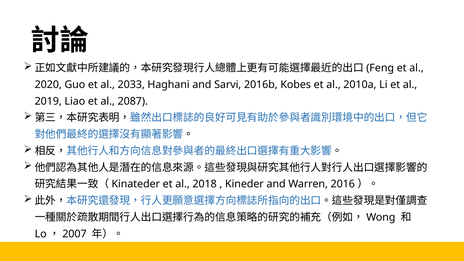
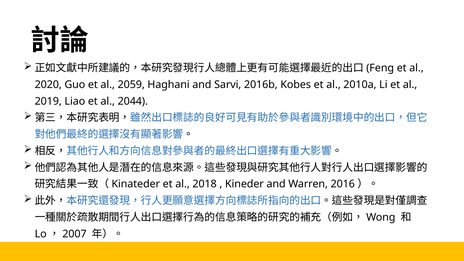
2033: 2033 -> 2059 (131, 85)
2087: 2087 -> 2044 (133, 101)
